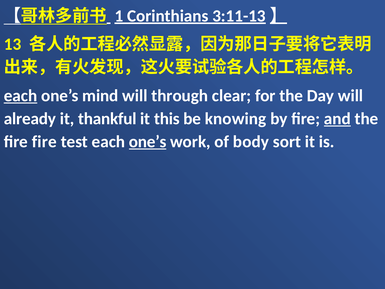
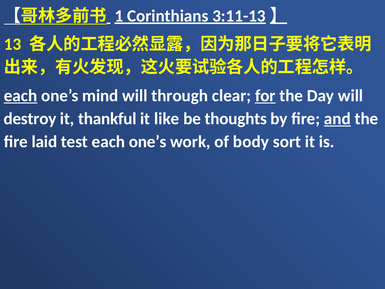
for underline: none -> present (265, 96)
already: already -> destroy (30, 119)
this: this -> like (167, 119)
knowing: knowing -> thoughts (236, 119)
fire fire: fire -> laid (44, 142)
one’s underline: present -> none (148, 142)
